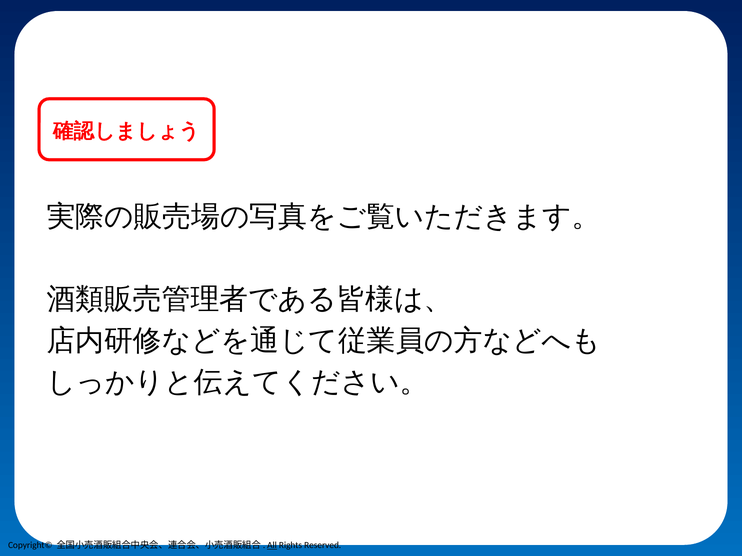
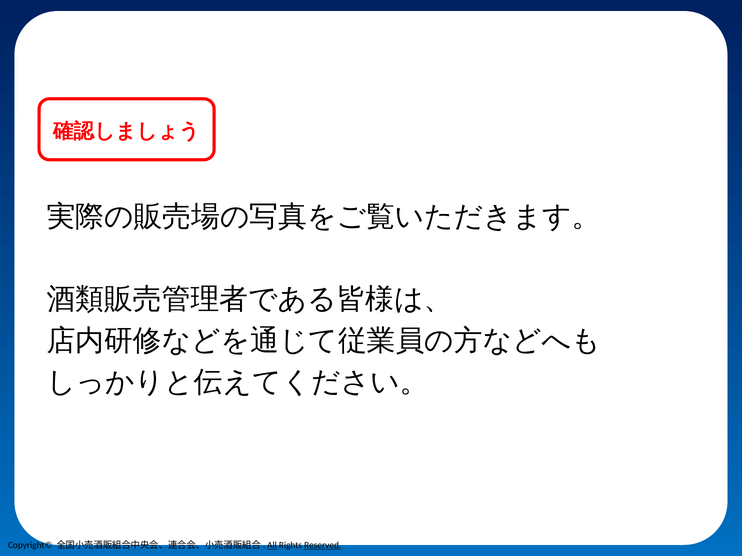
Reserved underline: none -> present (323, 546)
